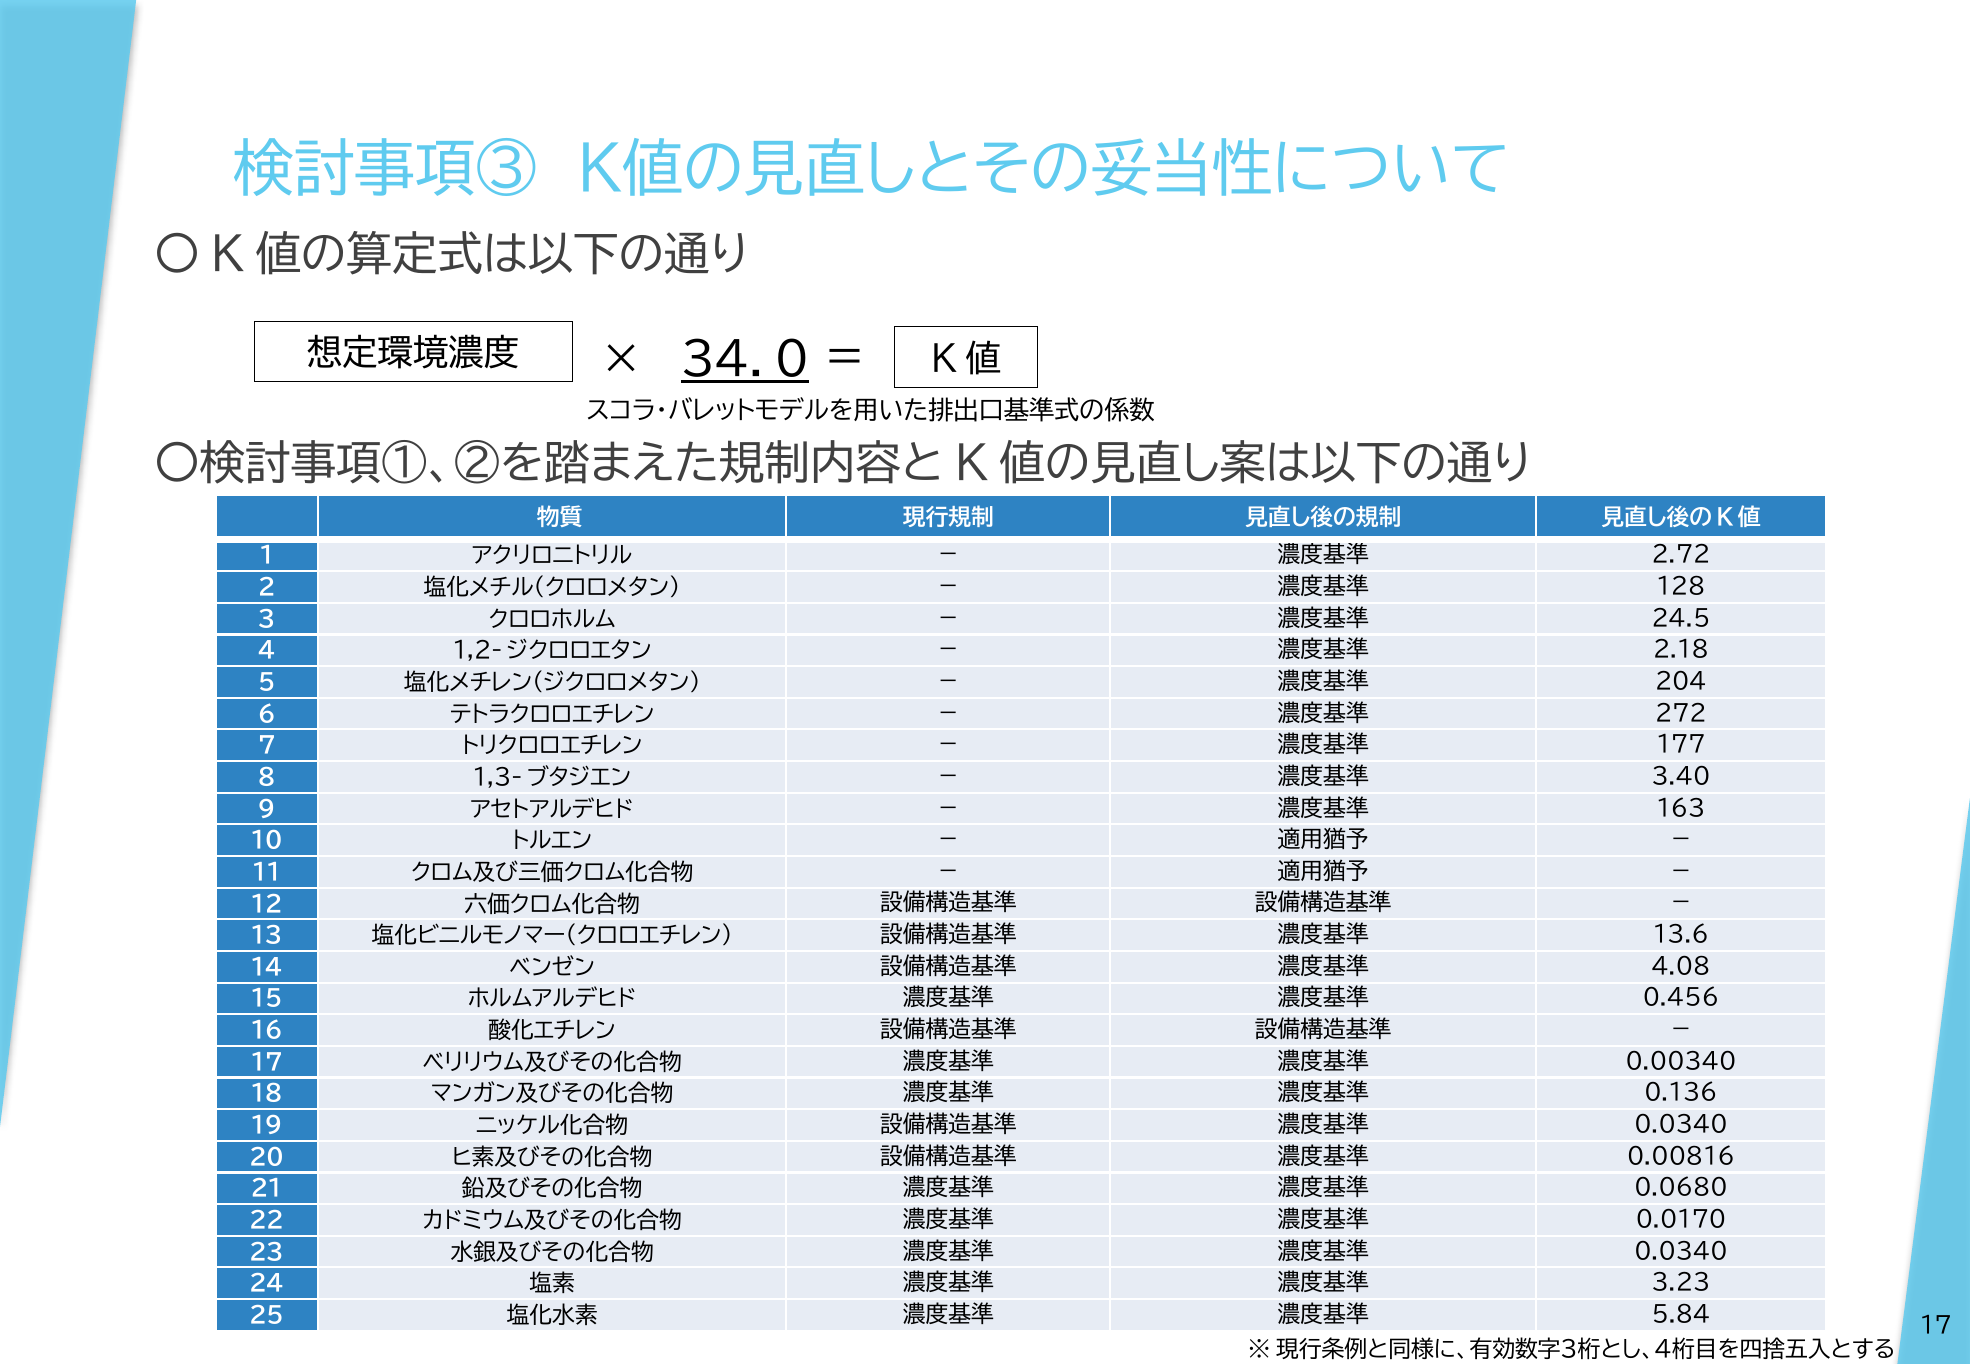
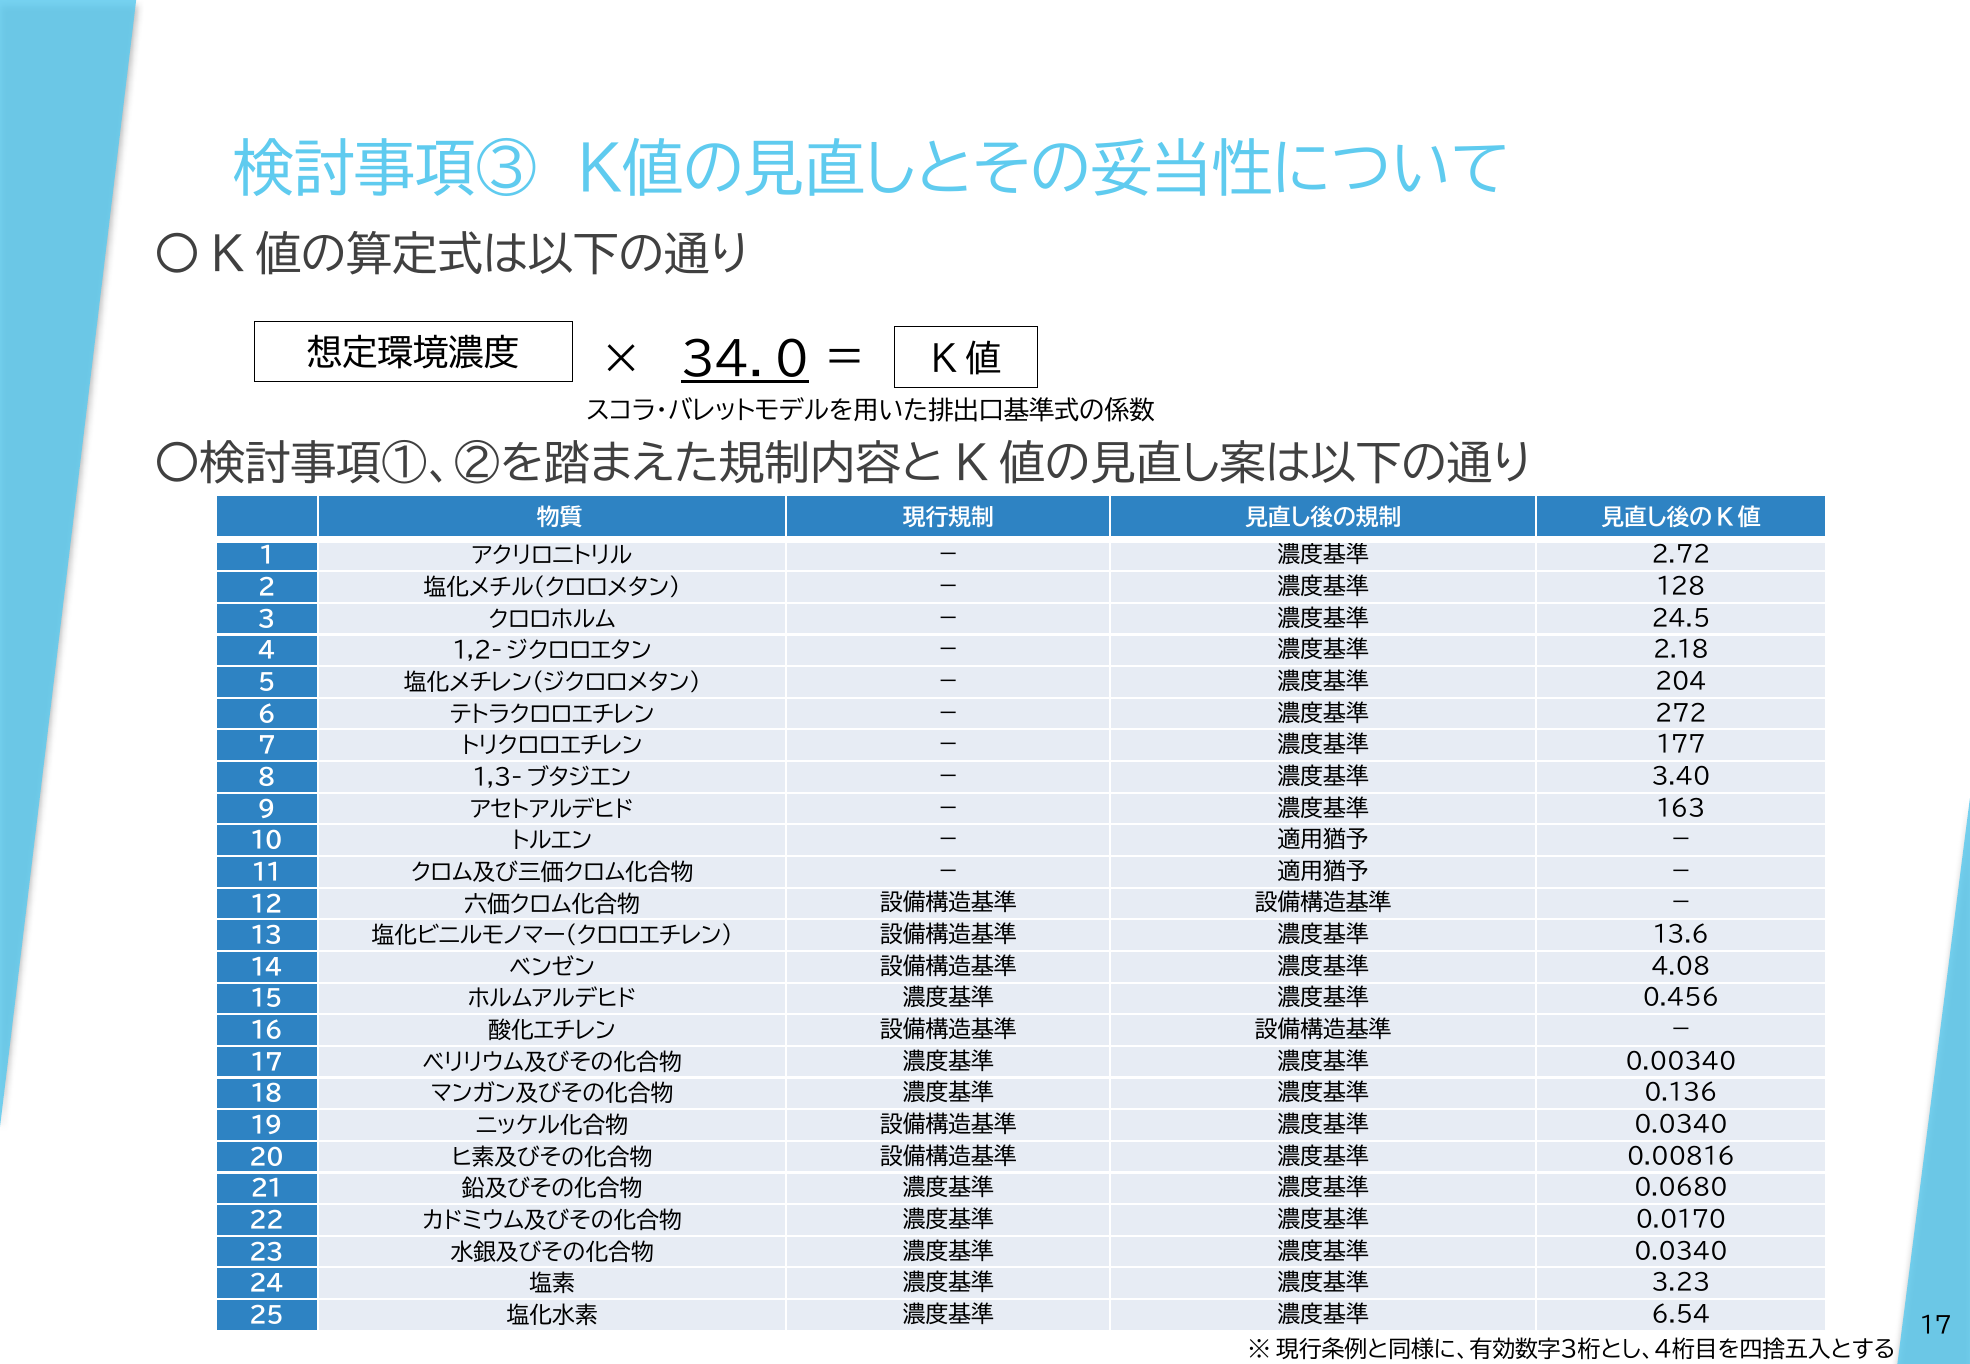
5.84: 5.84 -> 6.54 (1681, 1315)
